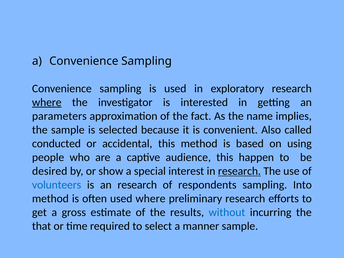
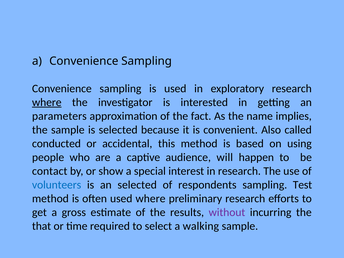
audience this: this -> will (225, 157)
desired: desired -> contact (50, 171)
research underline: present -> none (239, 171)
an research: research -> selected (137, 185)
Into: Into -> Test (303, 185)
without colour: blue -> purple (227, 212)
manner: manner -> walking (201, 226)
